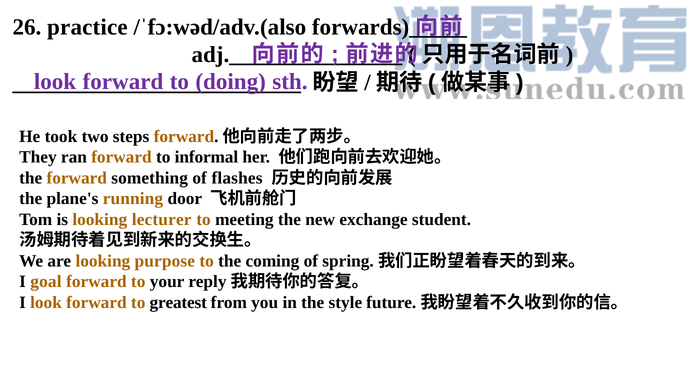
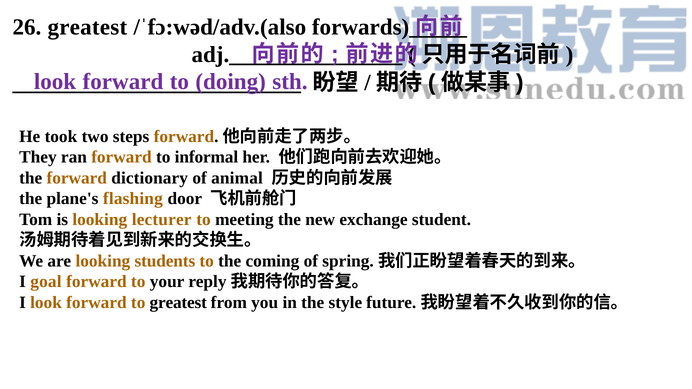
26 practice: practice -> greatest (87, 27)
something: something -> dictionary (150, 178)
flashes: flashes -> animal (237, 178)
running: running -> flashing (133, 199)
purpose: purpose -> students (165, 261)
